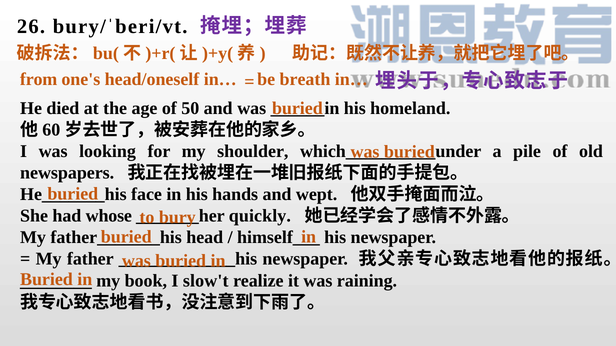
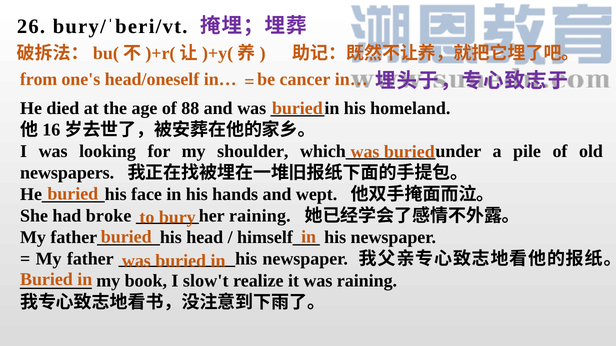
breath: breath -> cancer (305, 80)
50: 50 -> 88 (190, 108)
60: 60 -> 16 (51, 130)
whose: whose -> broke (109, 216)
quickly: quickly -> raining (260, 216)
